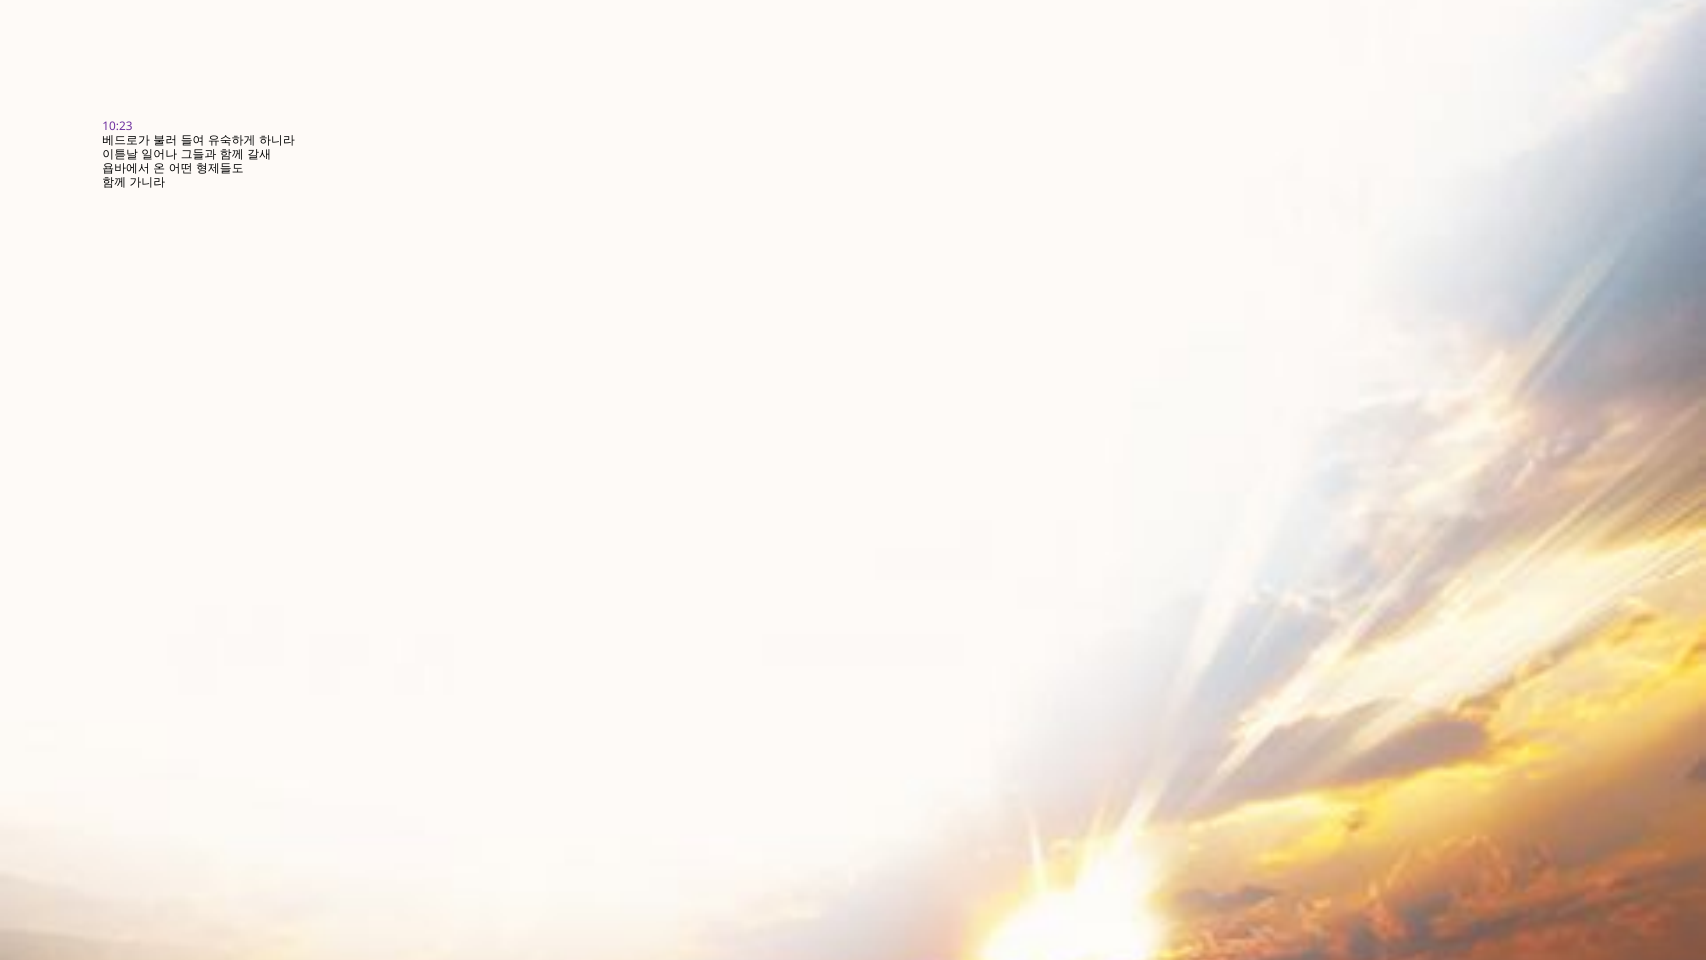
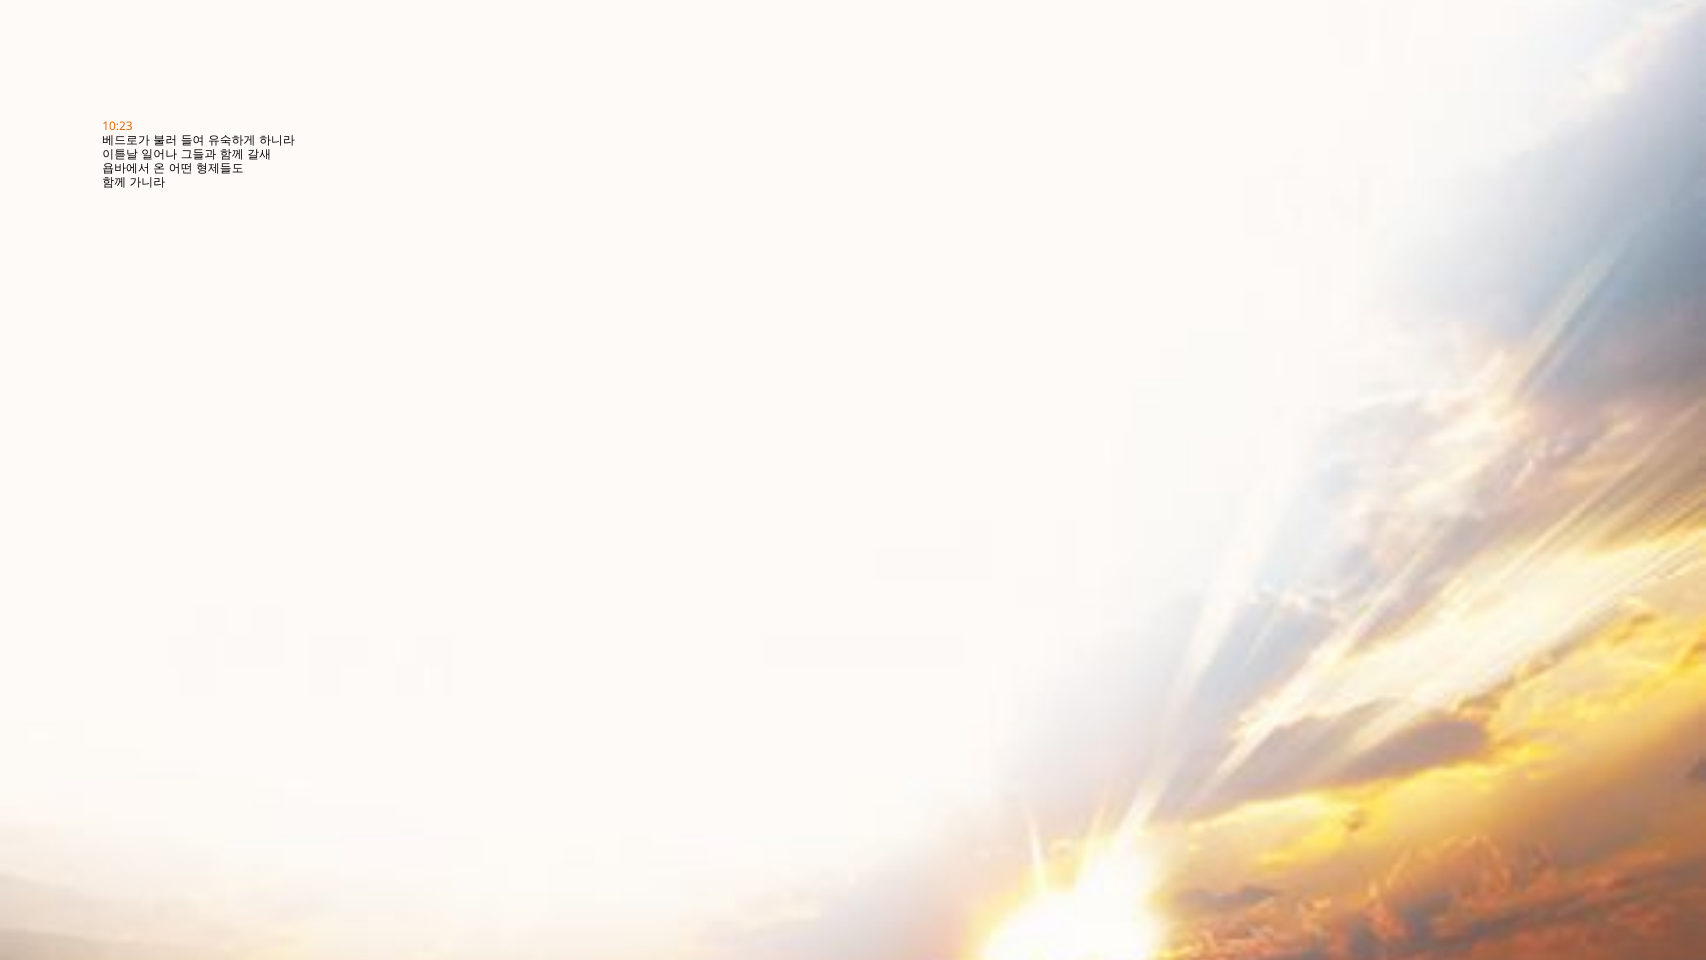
10:23 colour: purple -> orange (117, 126)
